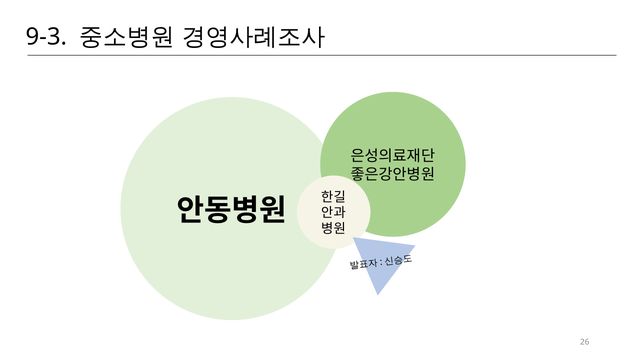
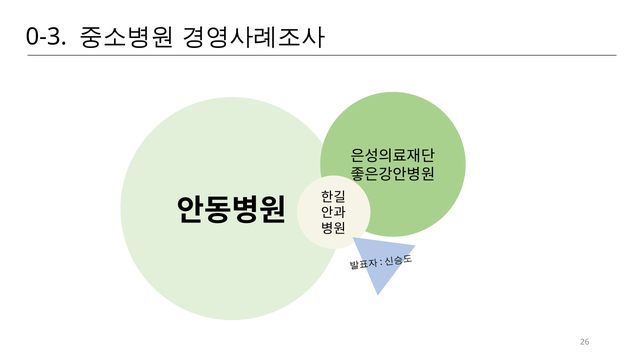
9-3: 9-3 -> 0-3 (46, 37)
